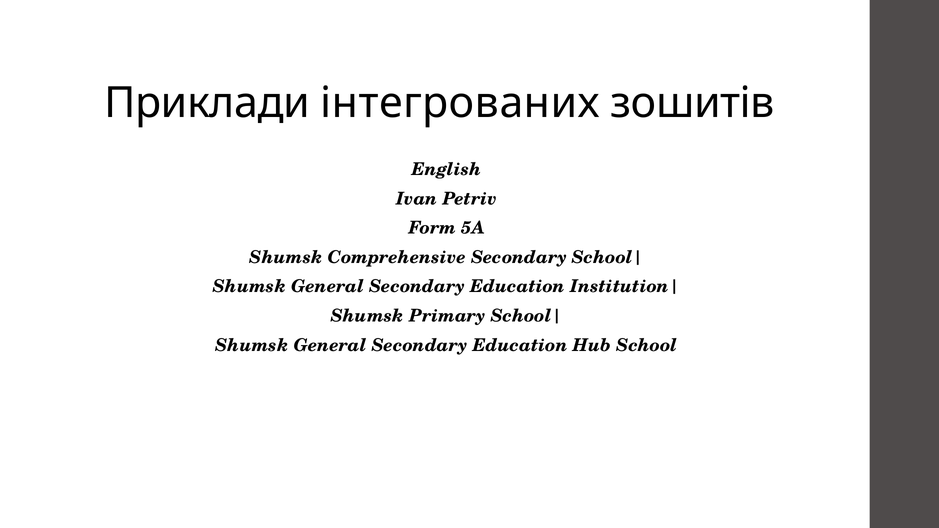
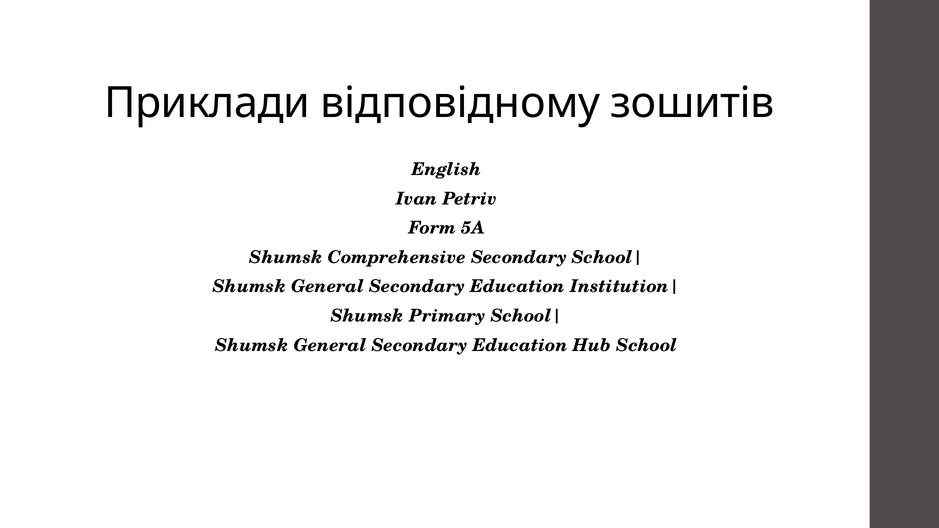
інтегрованих: інтегрованих -> відповідному (460, 103)
